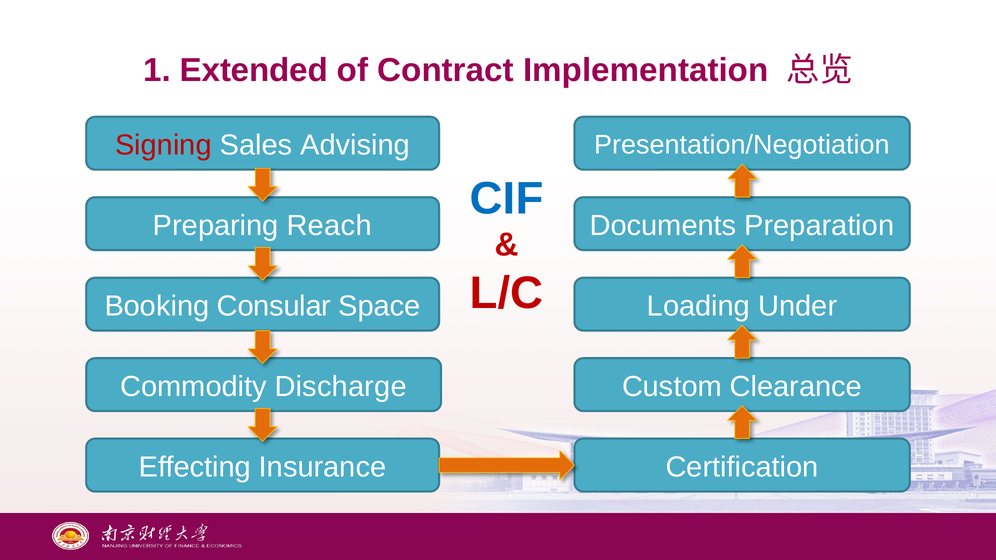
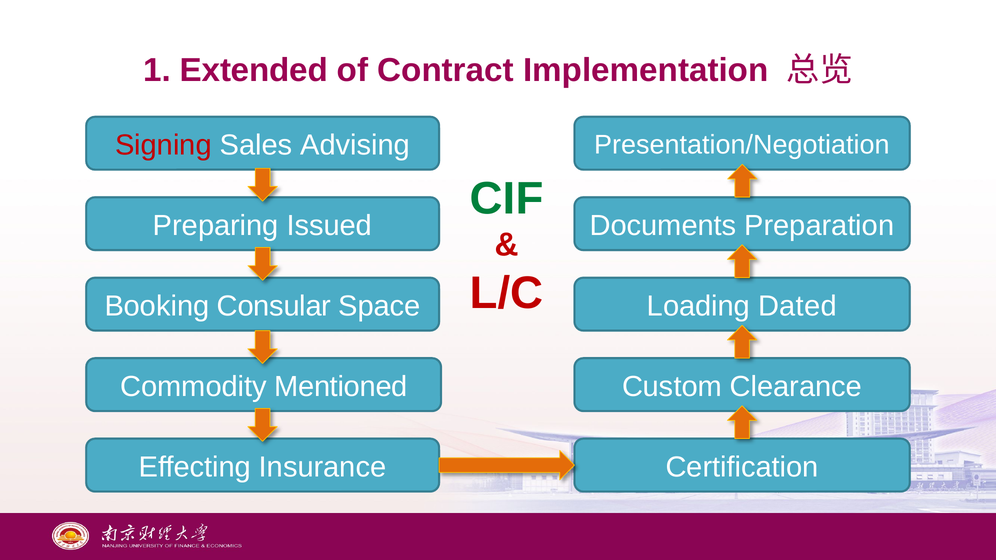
CIF colour: blue -> green (507, 199)
Reach: Reach -> Issued (329, 226)
Under: Under -> Dated (798, 306)
Discharge: Discharge -> Mentioned (341, 387)
